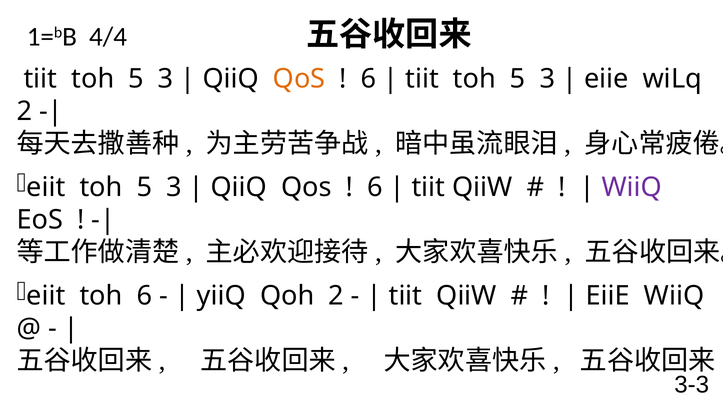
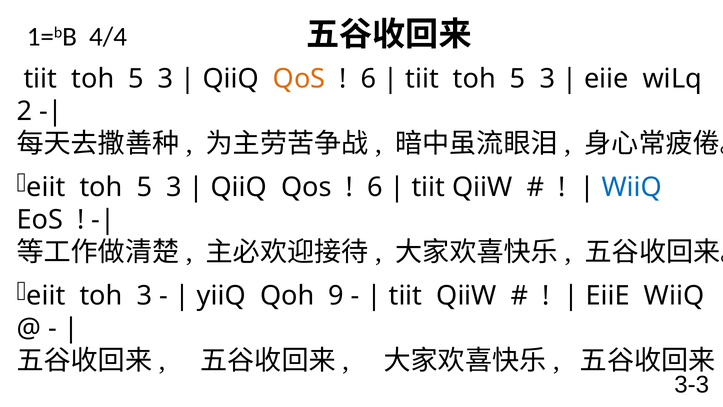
WiiQ colour: purple -> blue (632, 187)
toh 6: 6 -> 3 (144, 296)
Qoh 2: 2 -> 9 (336, 296)
